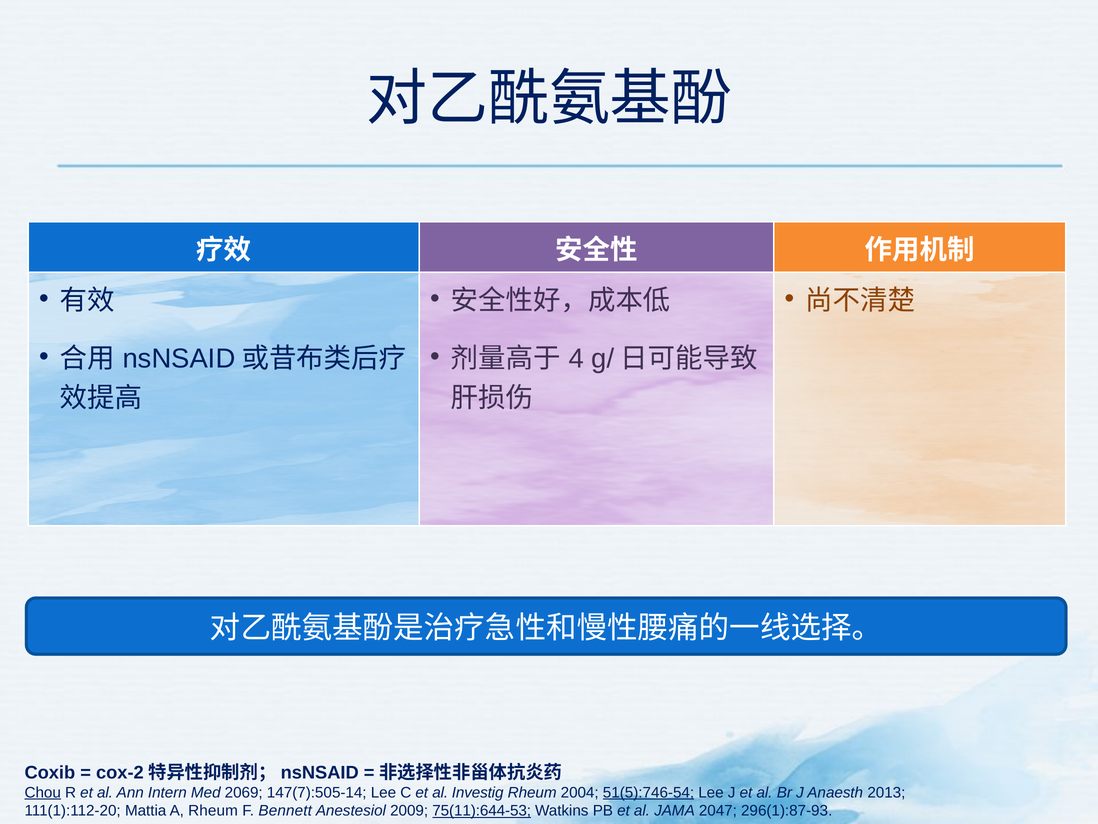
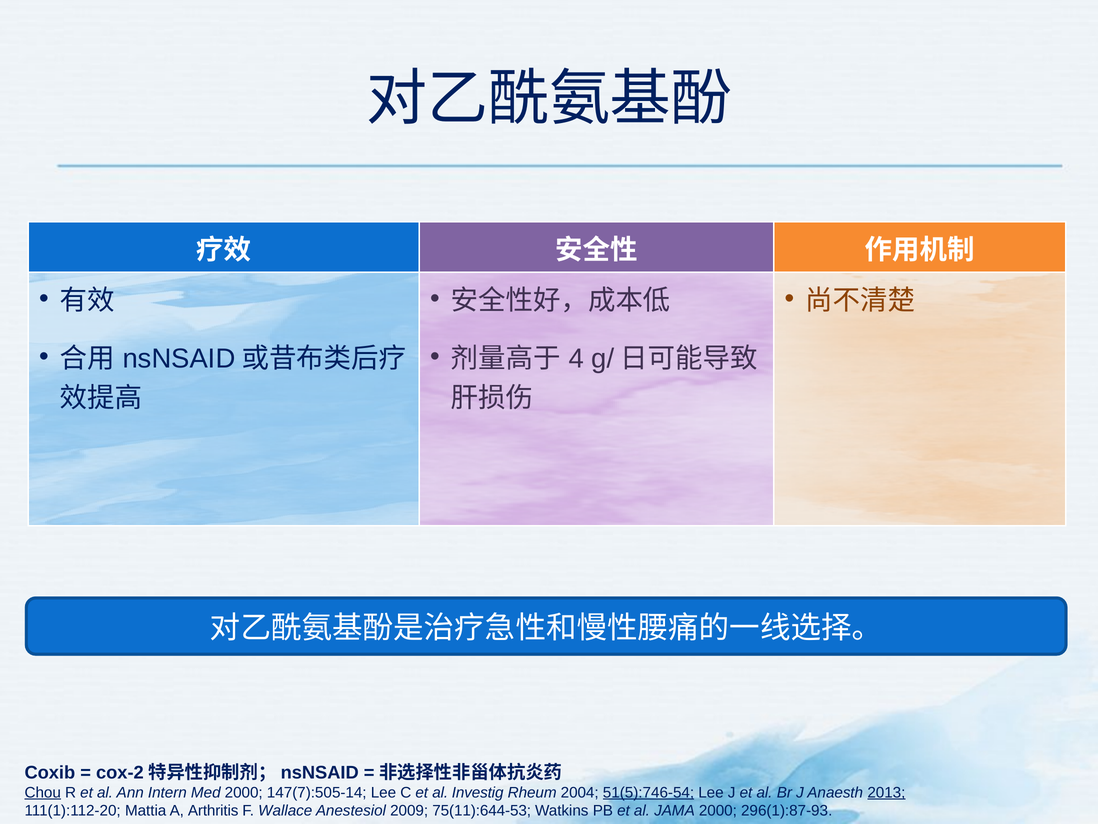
Med 2069: 2069 -> 2000 (244, 792)
2013 underline: none -> present (886, 792)
A Rheum: Rheum -> Arthritis (213, 810)
Bennett: Bennett -> Wallace (285, 810)
75(11):644-53 underline: present -> none (482, 810)
JAMA 2047: 2047 -> 2000 (718, 810)
